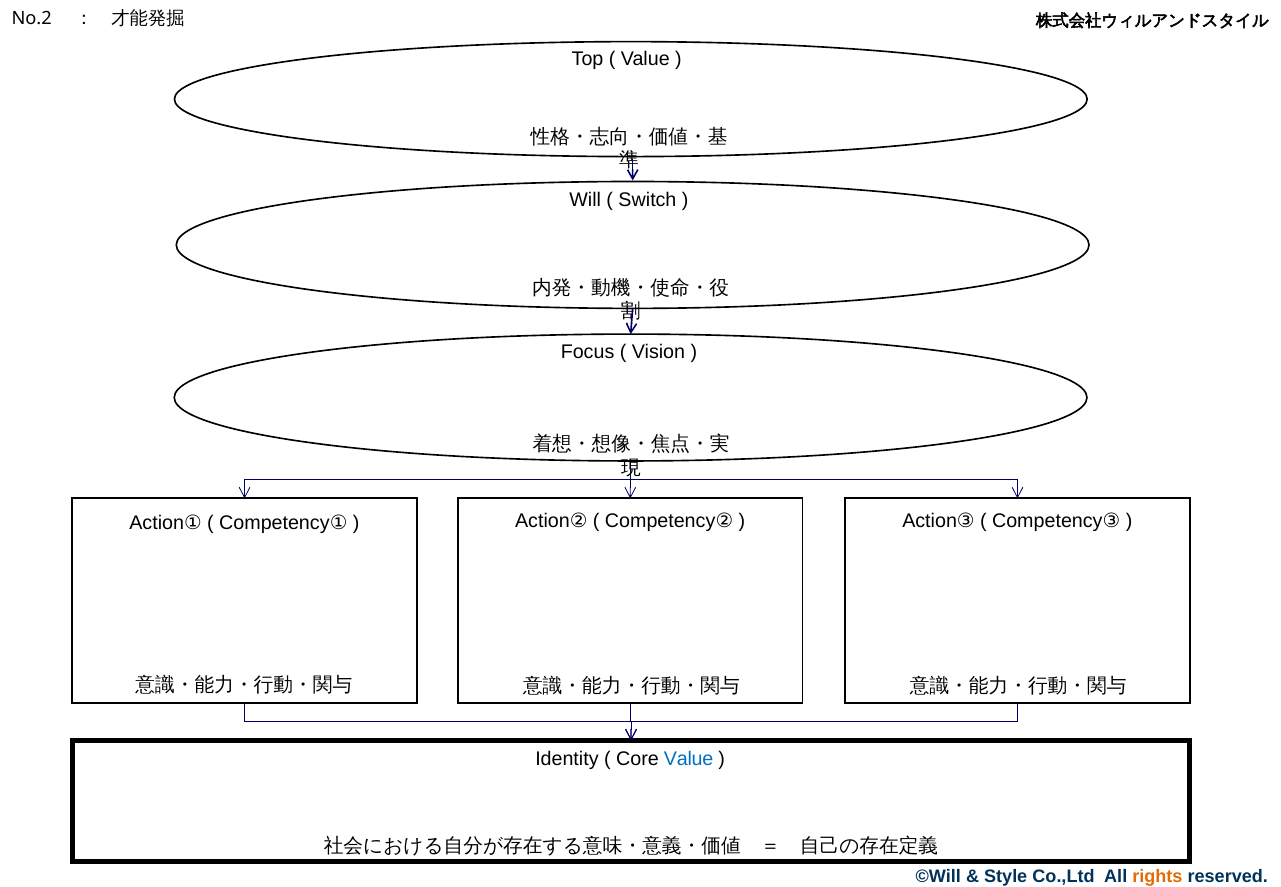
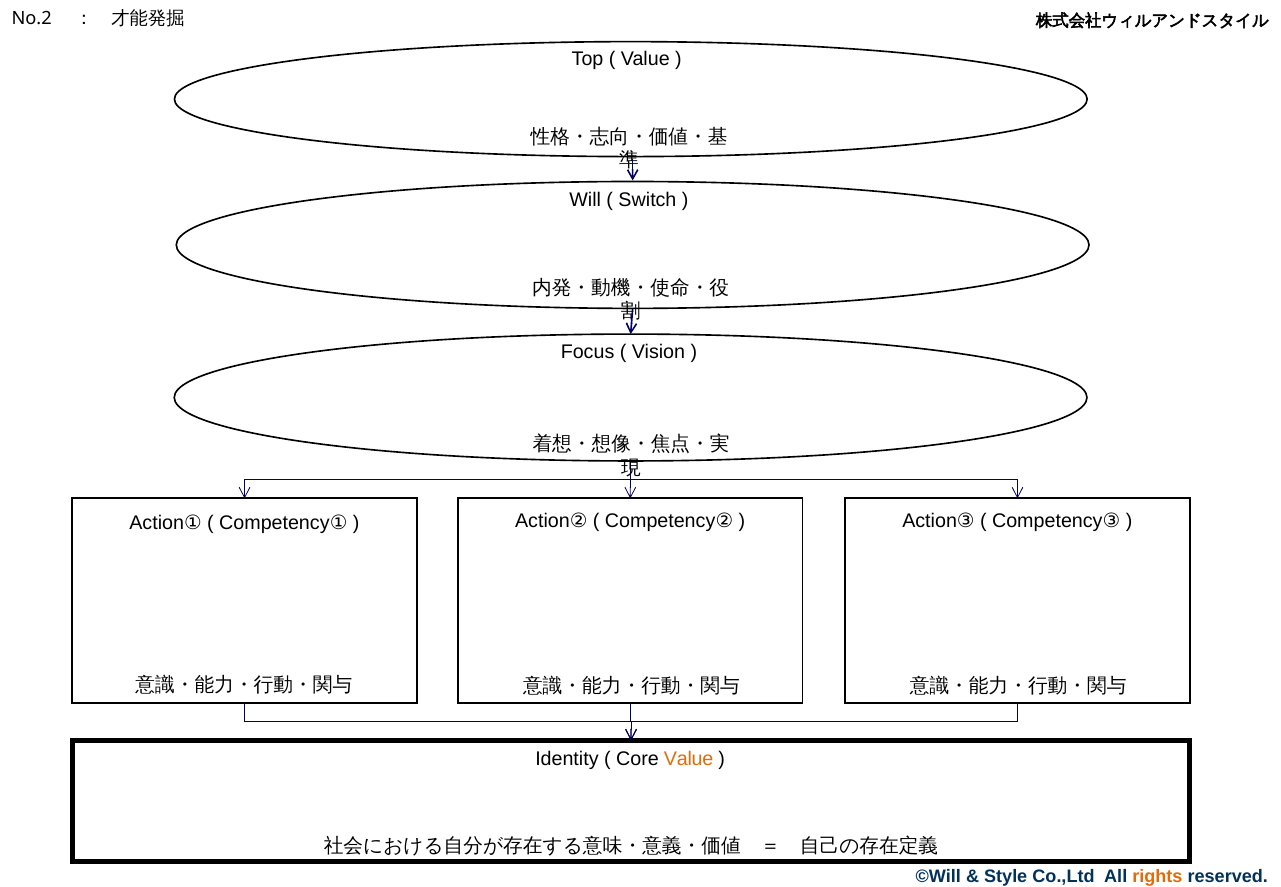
Value colour: blue -> orange (689, 759)
